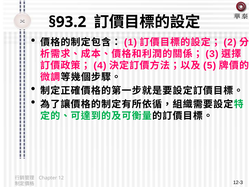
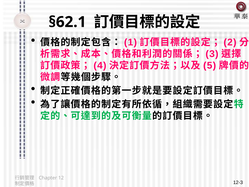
§93.2: §93.2 -> §62.1 (67, 22)
